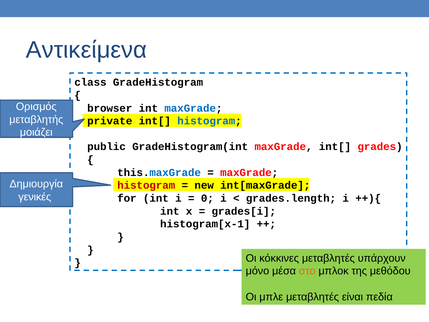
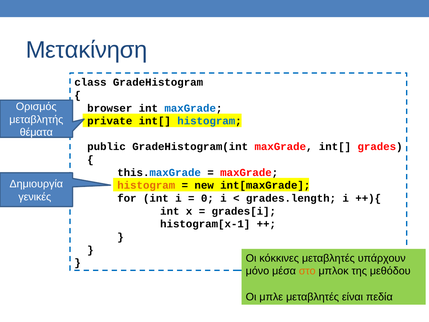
Αντικείμενα: Αντικείμενα -> Μετακίνηση (87, 50)
μοιάζει: μοιάζει -> θέματα (36, 132)
histogram colour: red -> orange (146, 185)
